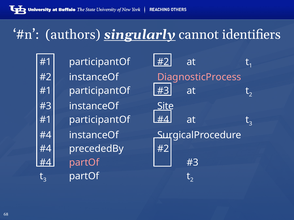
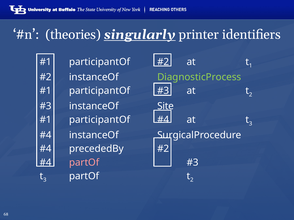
authors: authors -> theories (73, 35)
cannot: cannot -> printer (199, 35)
DiagnosticProcess colour: pink -> light green (199, 77)
